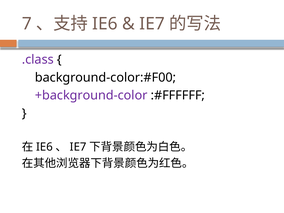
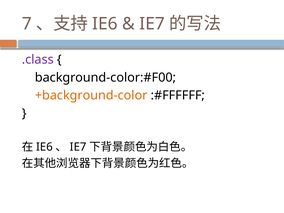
+background-color colour: purple -> orange (91, 95)
